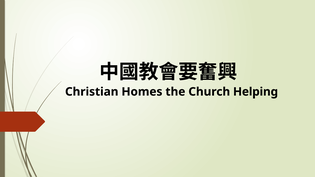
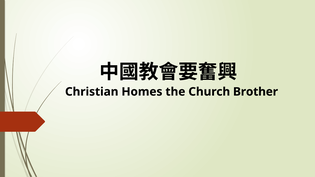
Helping: Helping -> Brother (256, 92)
